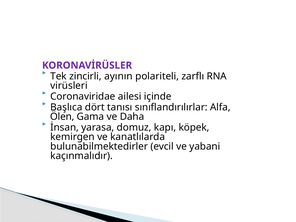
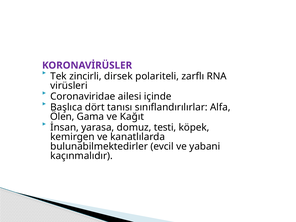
ayının: ayının -> dirsek (118, 76)
Daha: Daha -> Kağıt (132, 117)
kapı: kapı -> testi (165, 127)
